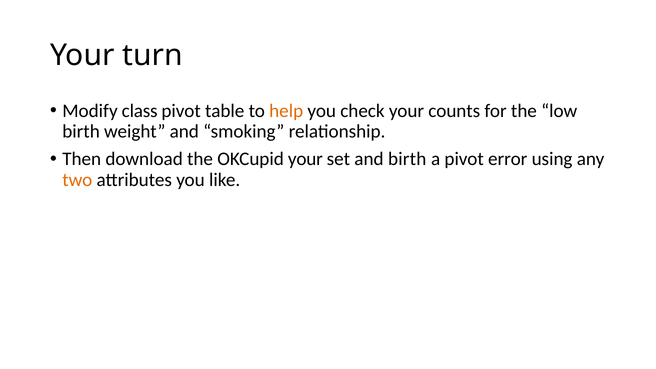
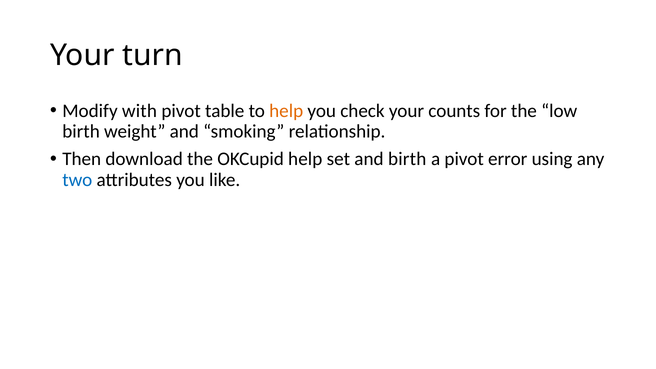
class: class -> with (139, 111)
OKCupid your: your -> help (305, 159)
two colour: orange -> blue (77, 180)
